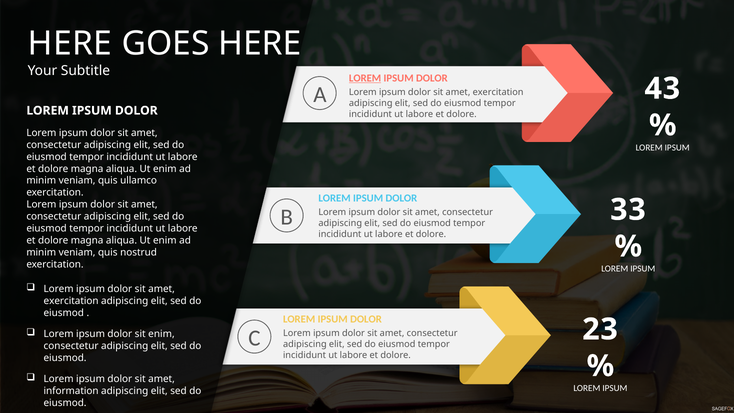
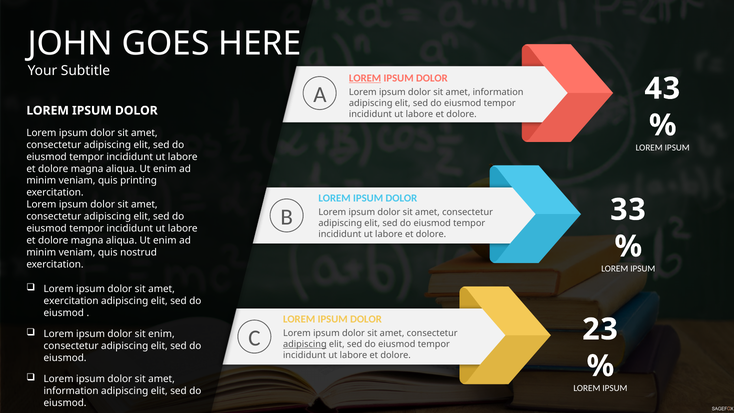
HERE: HERE -> JOHN (70, 44)
exercitation: exercitation -> information (498, 92)
ullamco: ullamco -> printing (139, 181)
adipiscing underline: none -> present (305, 344)
